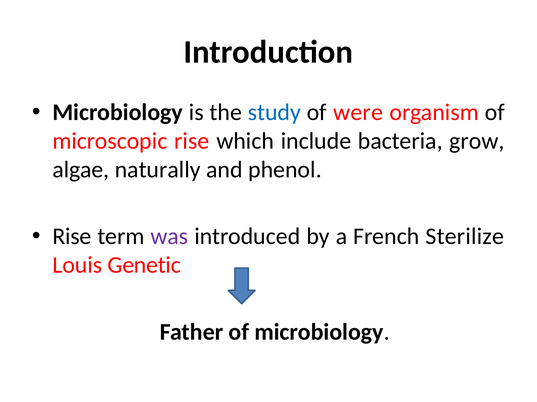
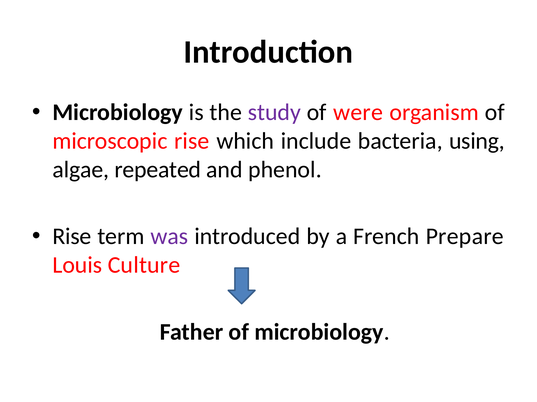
study colour: blue -> purple (274, 113)
grow: grow -> using (477, 141)
naturally: naturally -> repeated (158, 170)
Sterilize: Sterilize -> Prepare (465, 237)
Genetic: Genetic -> Culture (144, 266)
